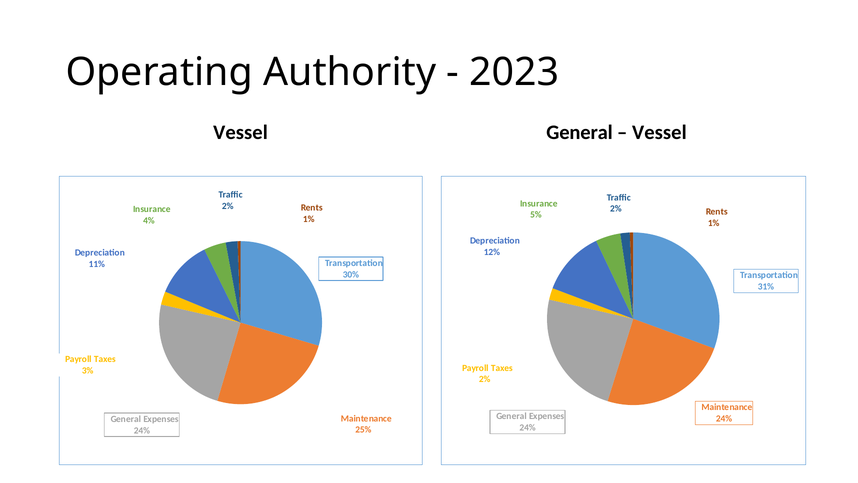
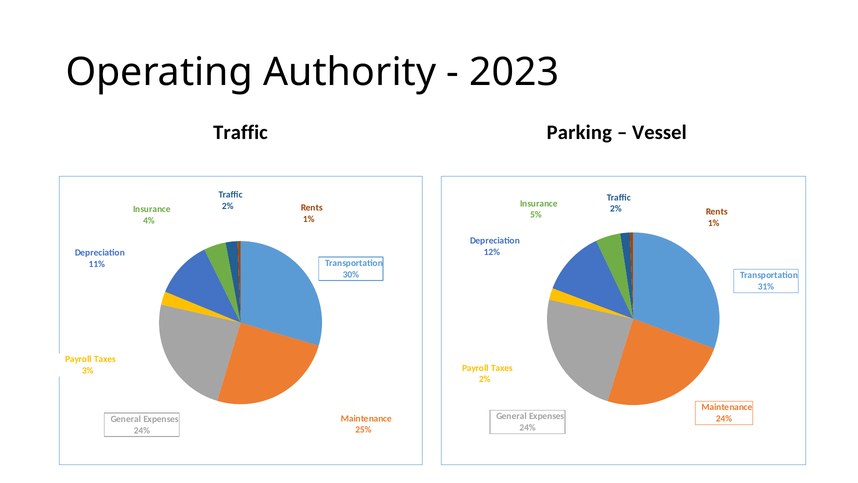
Vessel: Vessel -> Traffic (241, 132)
General: General -> Parking (579, 132)
